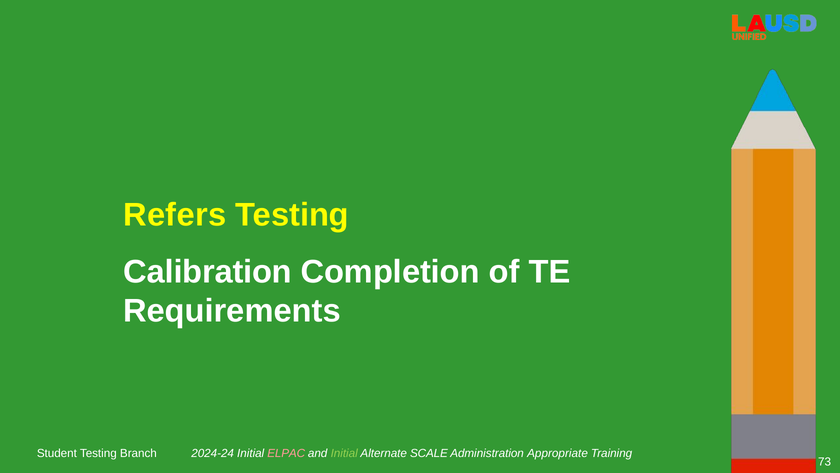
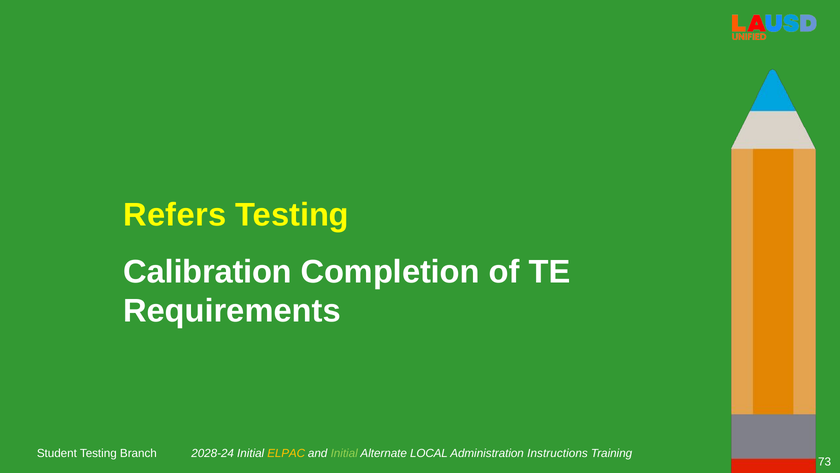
2024-24: 2024-24 -> 2028-24 (213, 453)
ELPAC colour: pink -> yellow (286, 453)
SCALE: SCALE -> LOCAL (429, 453)
Appropriate: Appropriate -> Instructions (557, 453)
